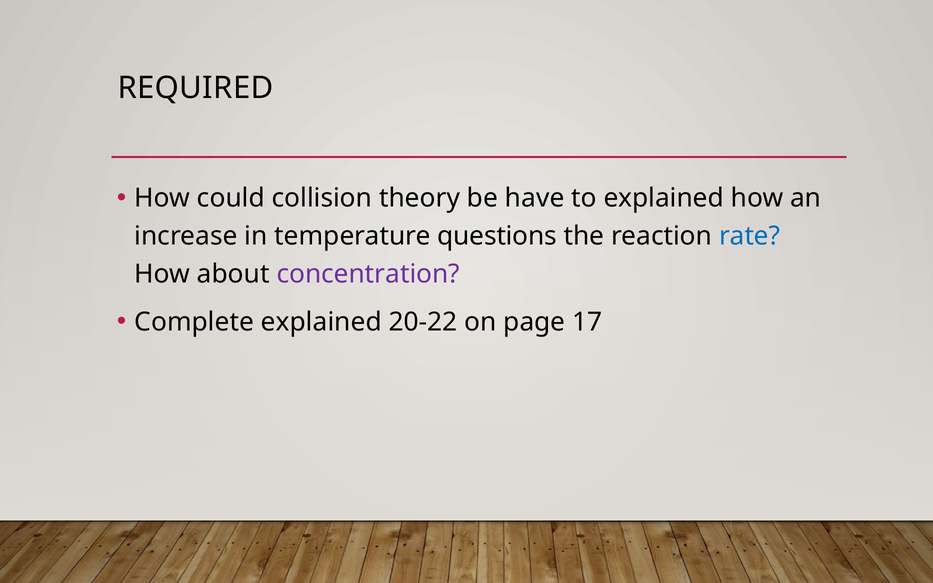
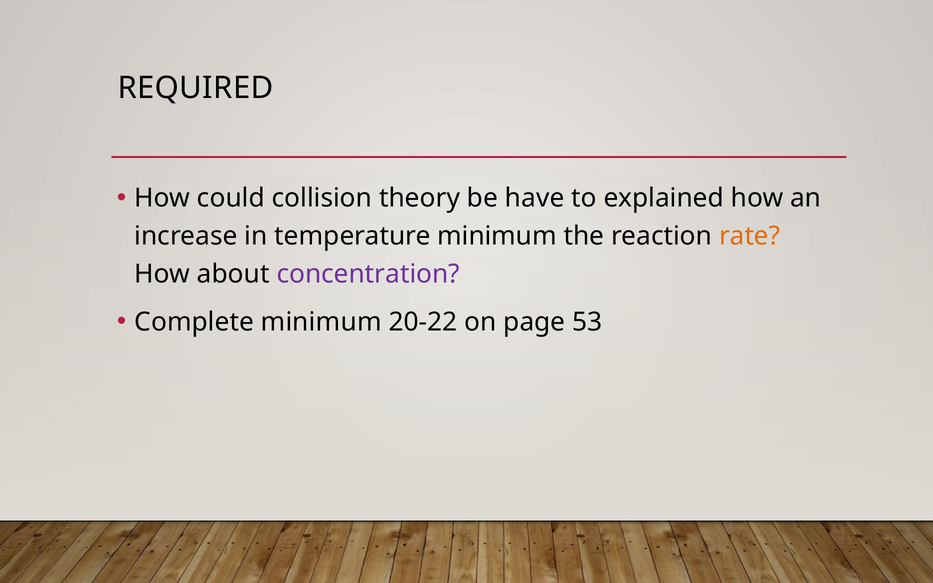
temperature questions: questions -> minimum (497, 236)
rate colour: blue -> orange (750, 236)
Complete explained: explained -> minimum (321, 322)
17: 17 -> 53 (587, 322)
